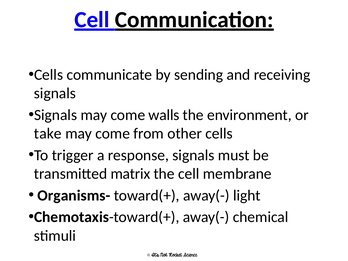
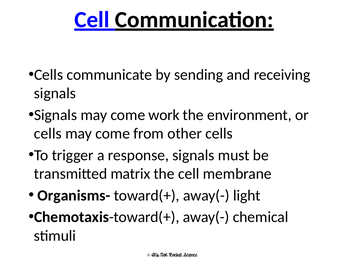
walls: walls -> work (164, 115)
take: take -> cells (48, 134)
